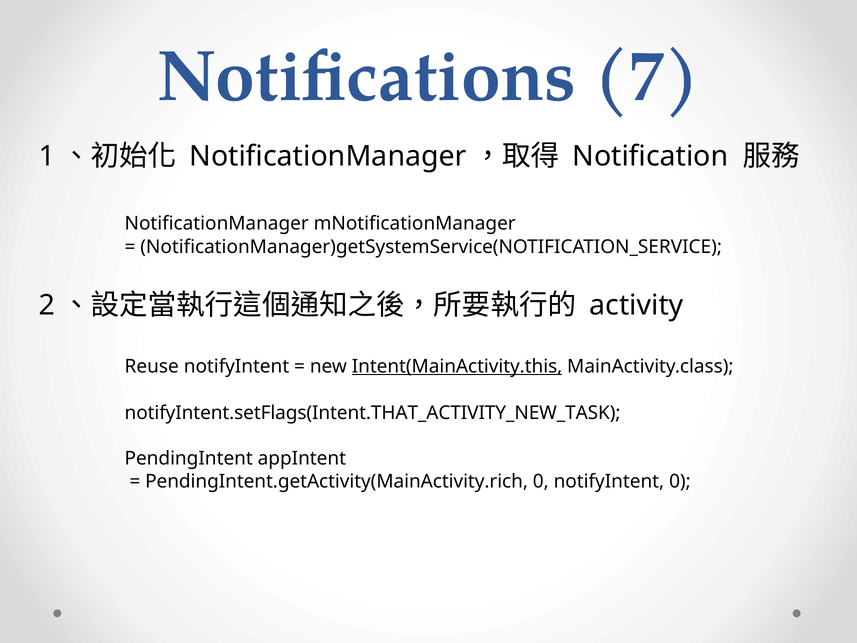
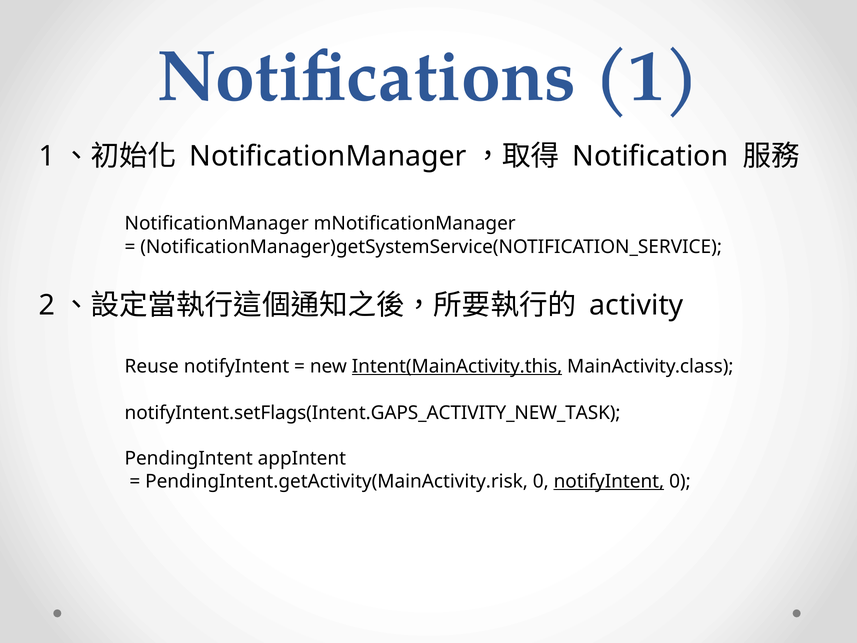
Notifications 7: 7 -> 1 (647, 77)
notifyIntent.setFlags(Intent.THAT_ACTIVITY_NEW_TASK: notifyIntent.setFlags(Intent.THAT_ACTIVITY_NEW_TASK -> notifyIntent.setFlags(Intent.GAPS_ACTIVITY_NEW_TASK (373, 413)
PendingIntent.getActivity(MainActivity.rich: PendingIntent.getActivity(MainActivity.rich -> PendingIntent.getActivity(MainActivity.risk (337, 481)
notifyIntent underline: none -> present (609, 481)
